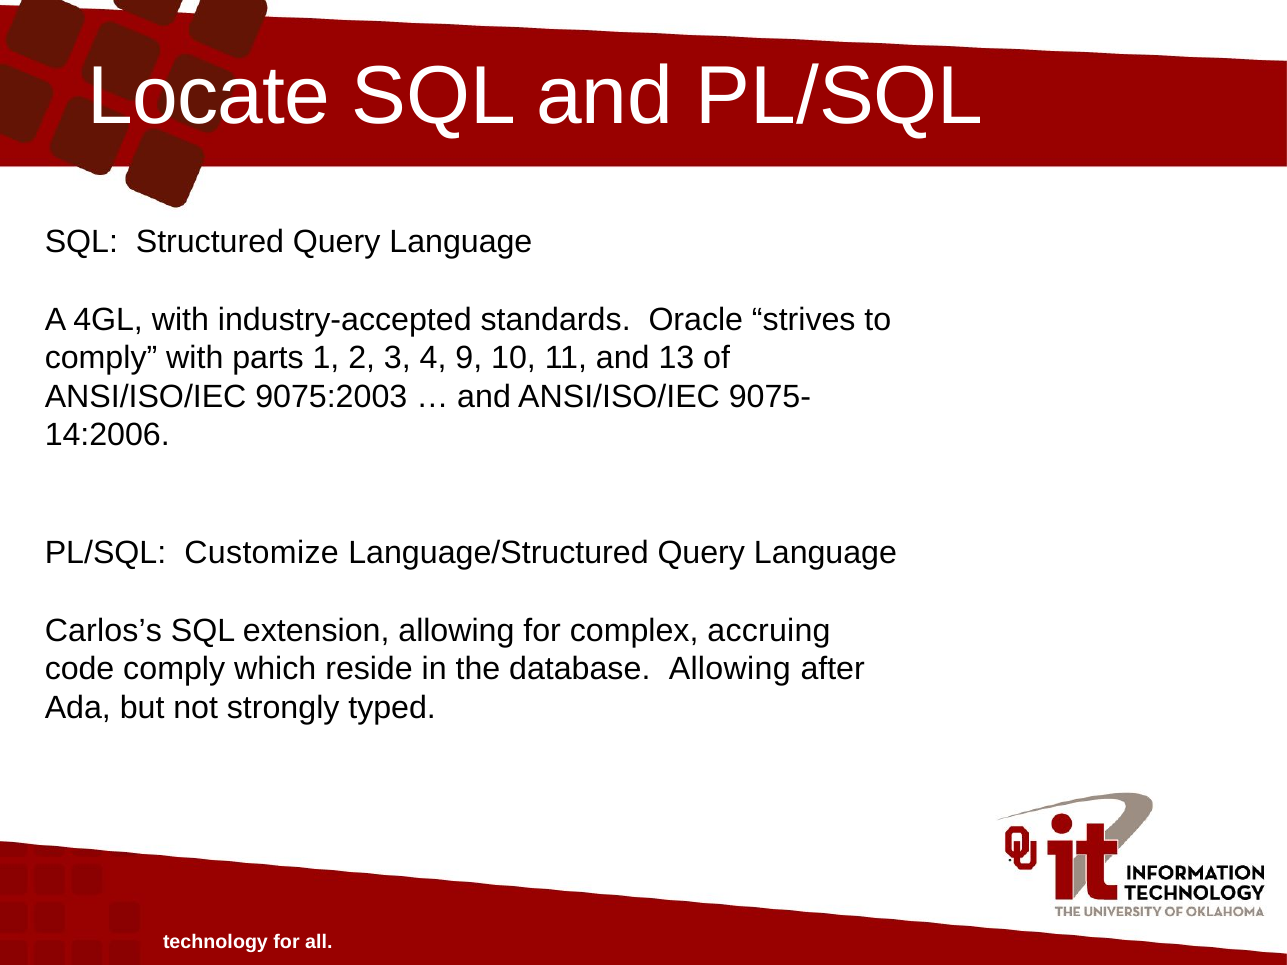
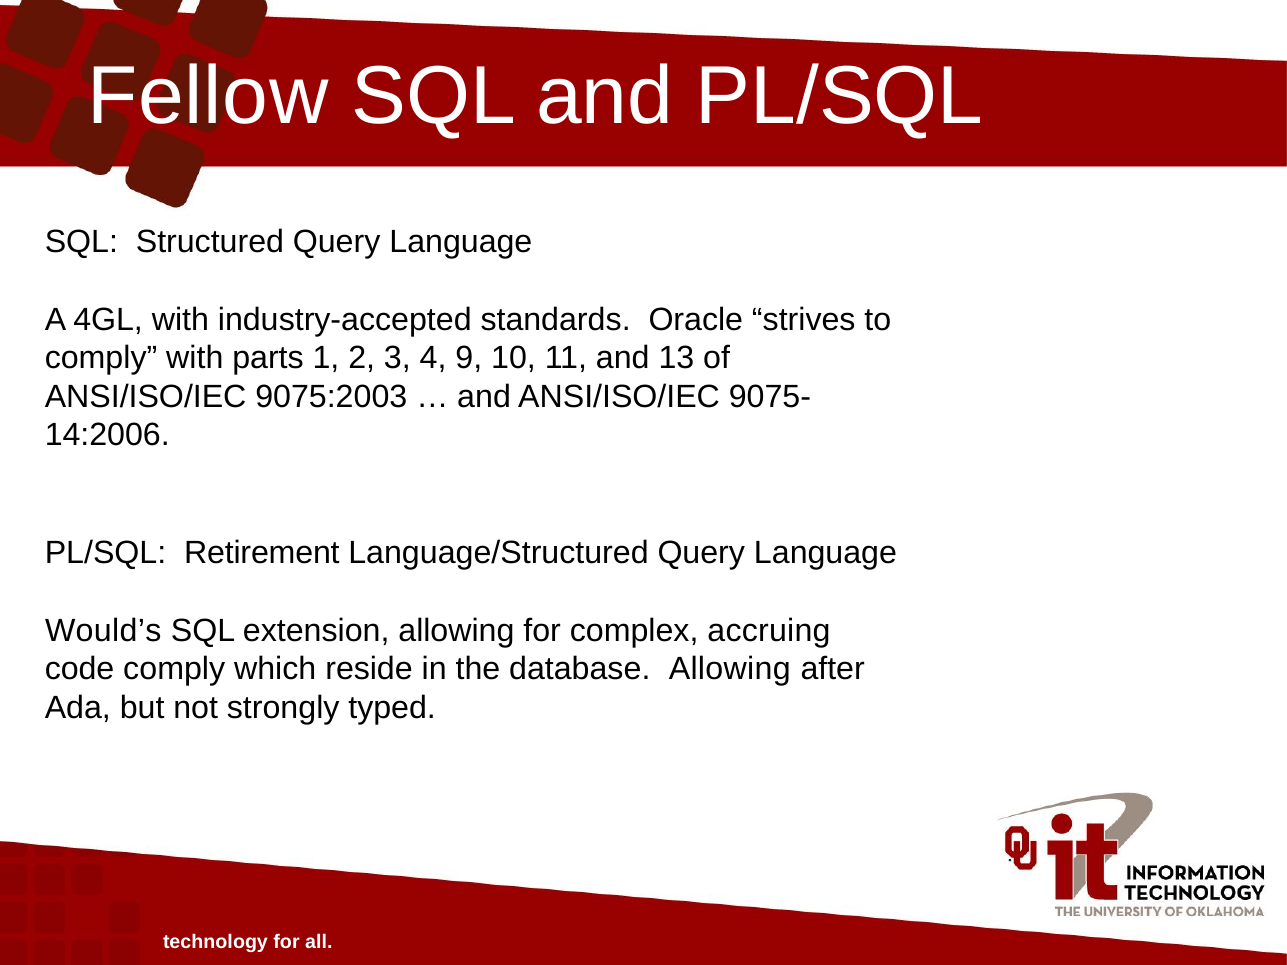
Locate: Locate -> Fellow (208, 96)
Customize: Customize -> Retirement (262, 553)
Carlos’s: Carlos’s -> Would’s (103, 631)
